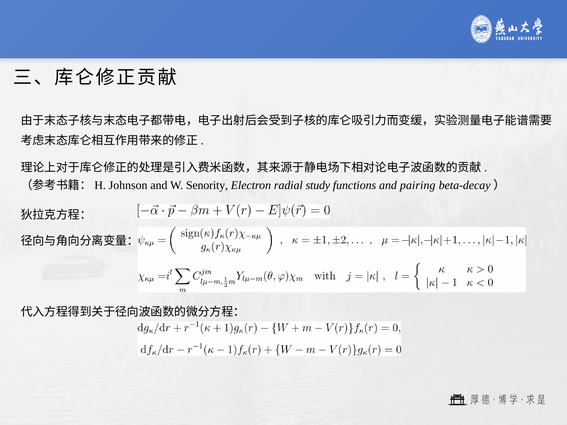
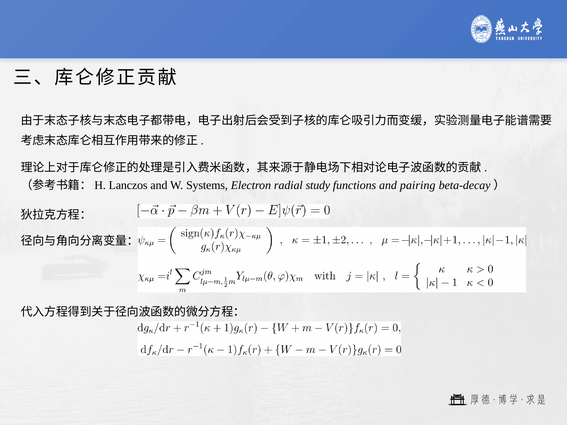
Johnson: Johnson -> Lanczos (128, 185)
Senority: Senority -> Systems (207, 185)
